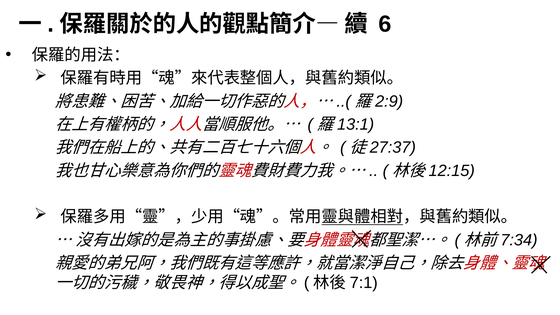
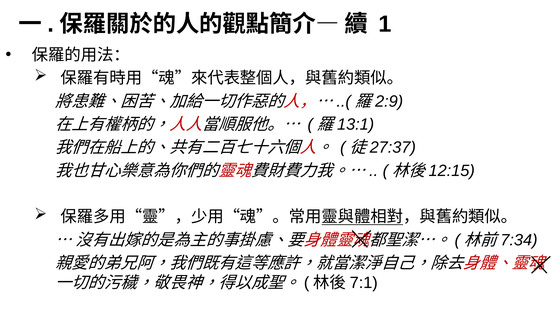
6: 6 -> 1 (385, 24)
